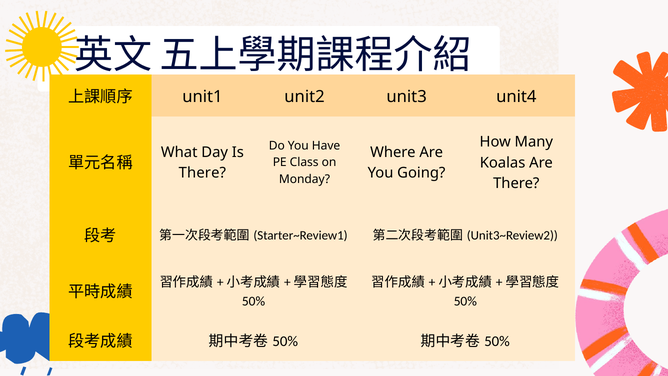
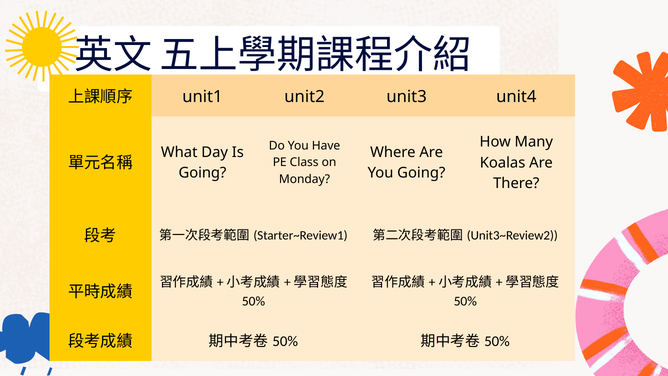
There: There -> Going (202, 173)
